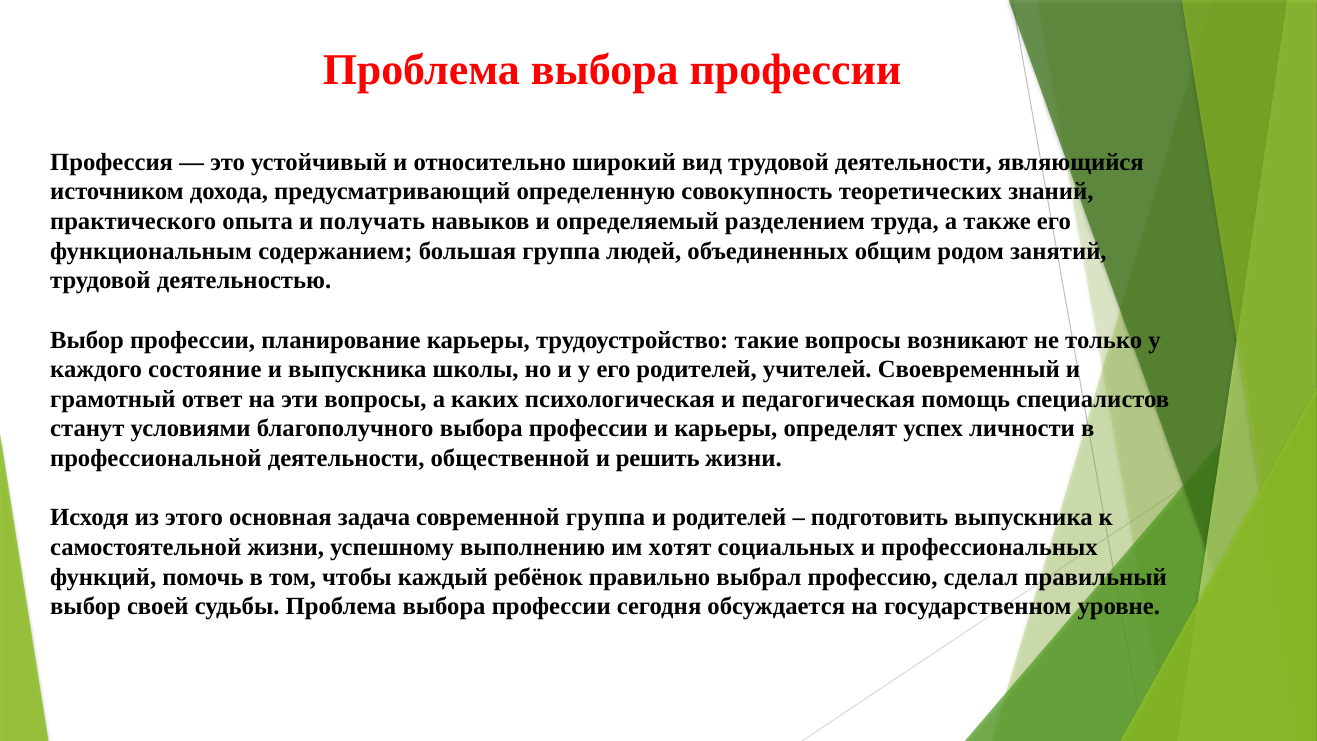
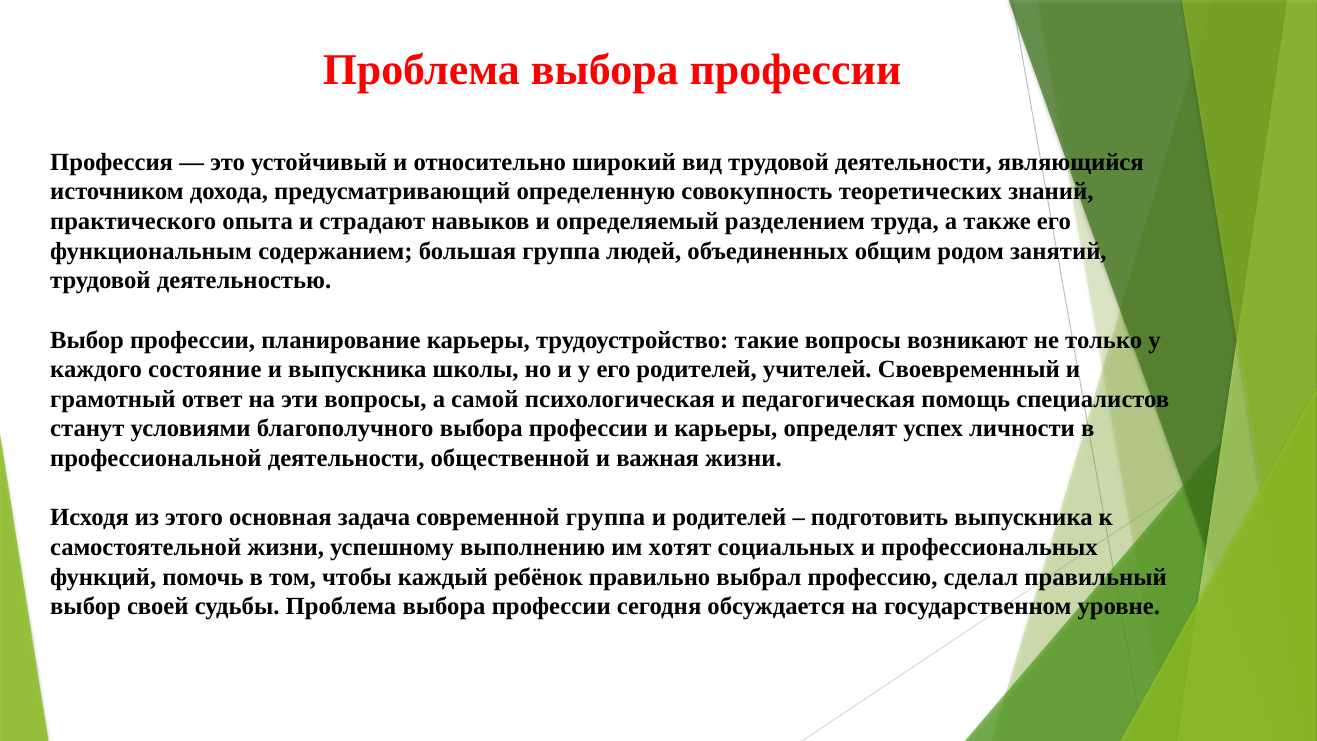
получать: получать -> страдают (372, 221)
каких: каких -> самой (485, 399)
решить: решить -> важная (658, 458)
